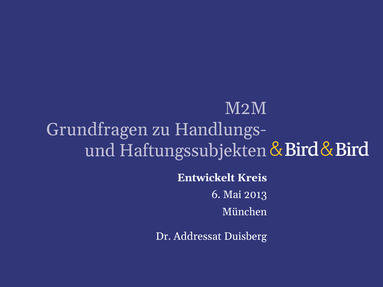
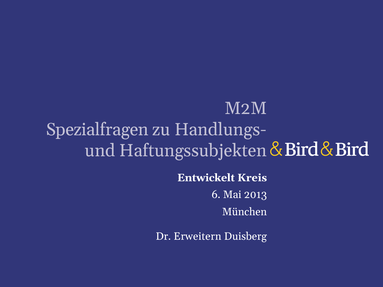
Grundfragen: Grundfragen -> Spezialfragen (97, 130)
Addressat: Addressat -> Erweitern (197, 237)
